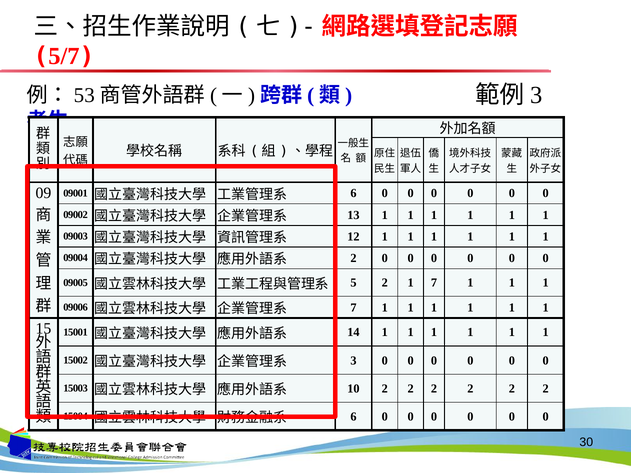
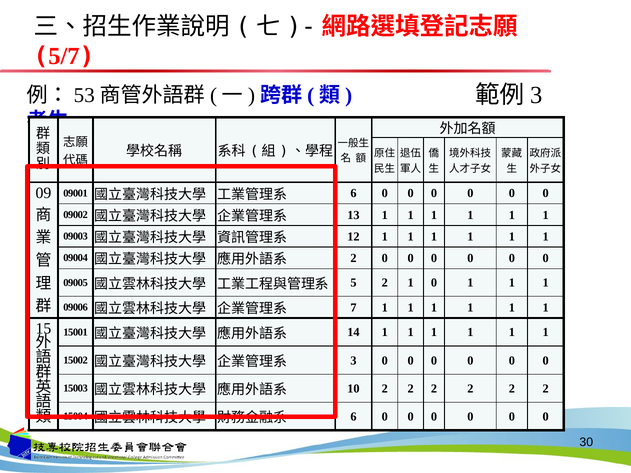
1 7: 7 -> 0 (434, 283)
